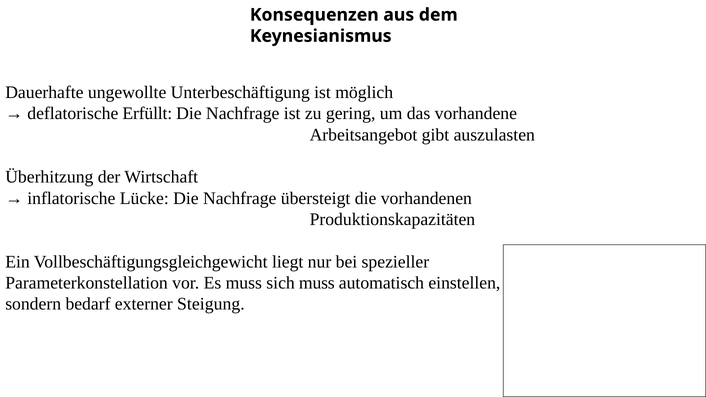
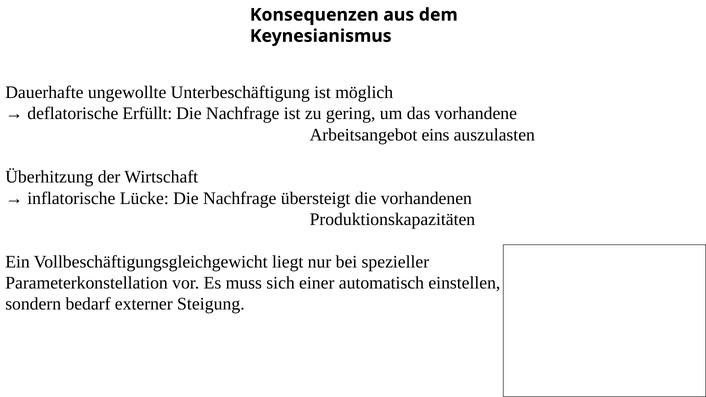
gibt: gibt -> eins (436, 135)
sich muss: muss -> einer (317, 283)
